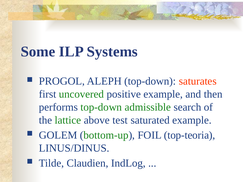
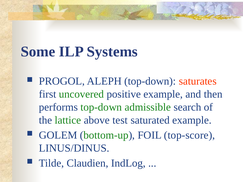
top-teoria: top-teoria -> top-score (189, 135)
